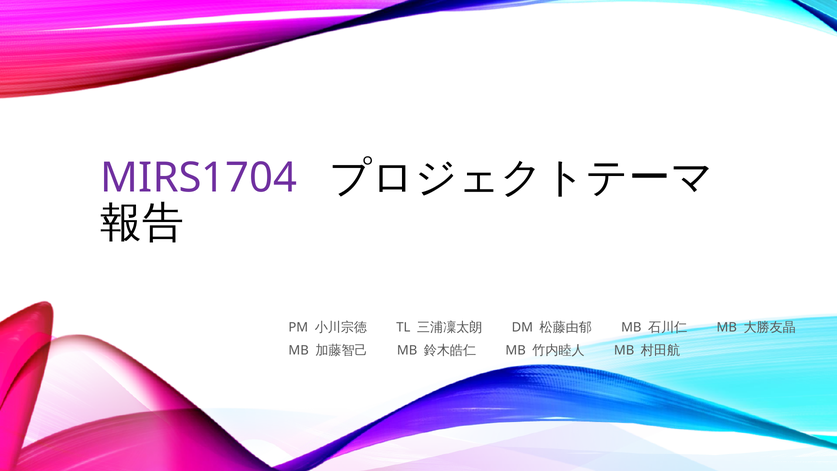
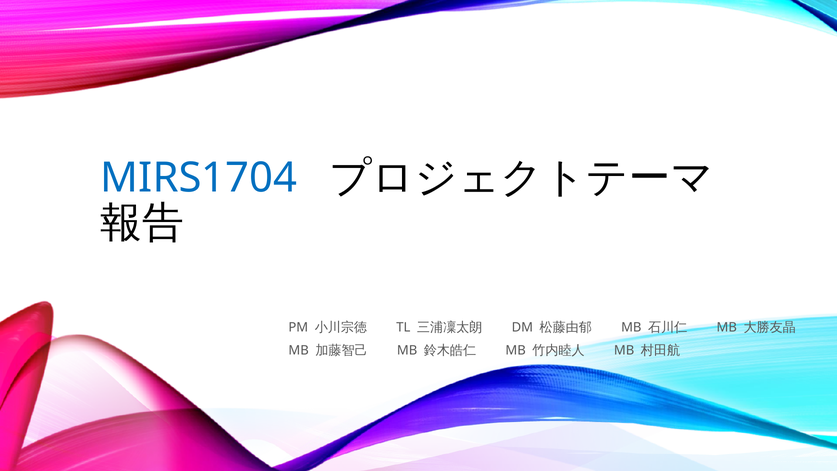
MIRS1704 colour: purple -> blue (199, 178)
